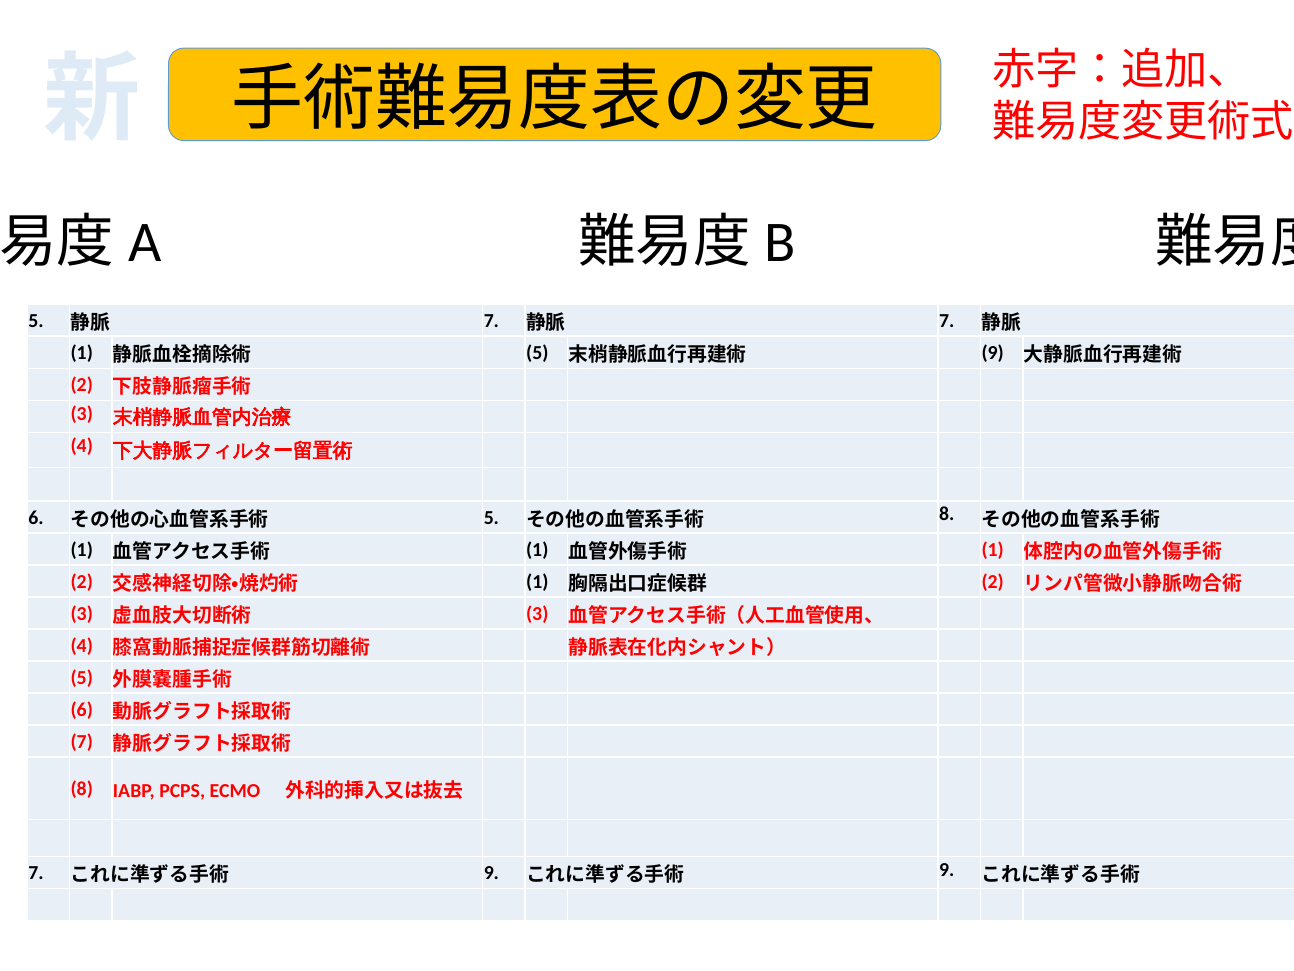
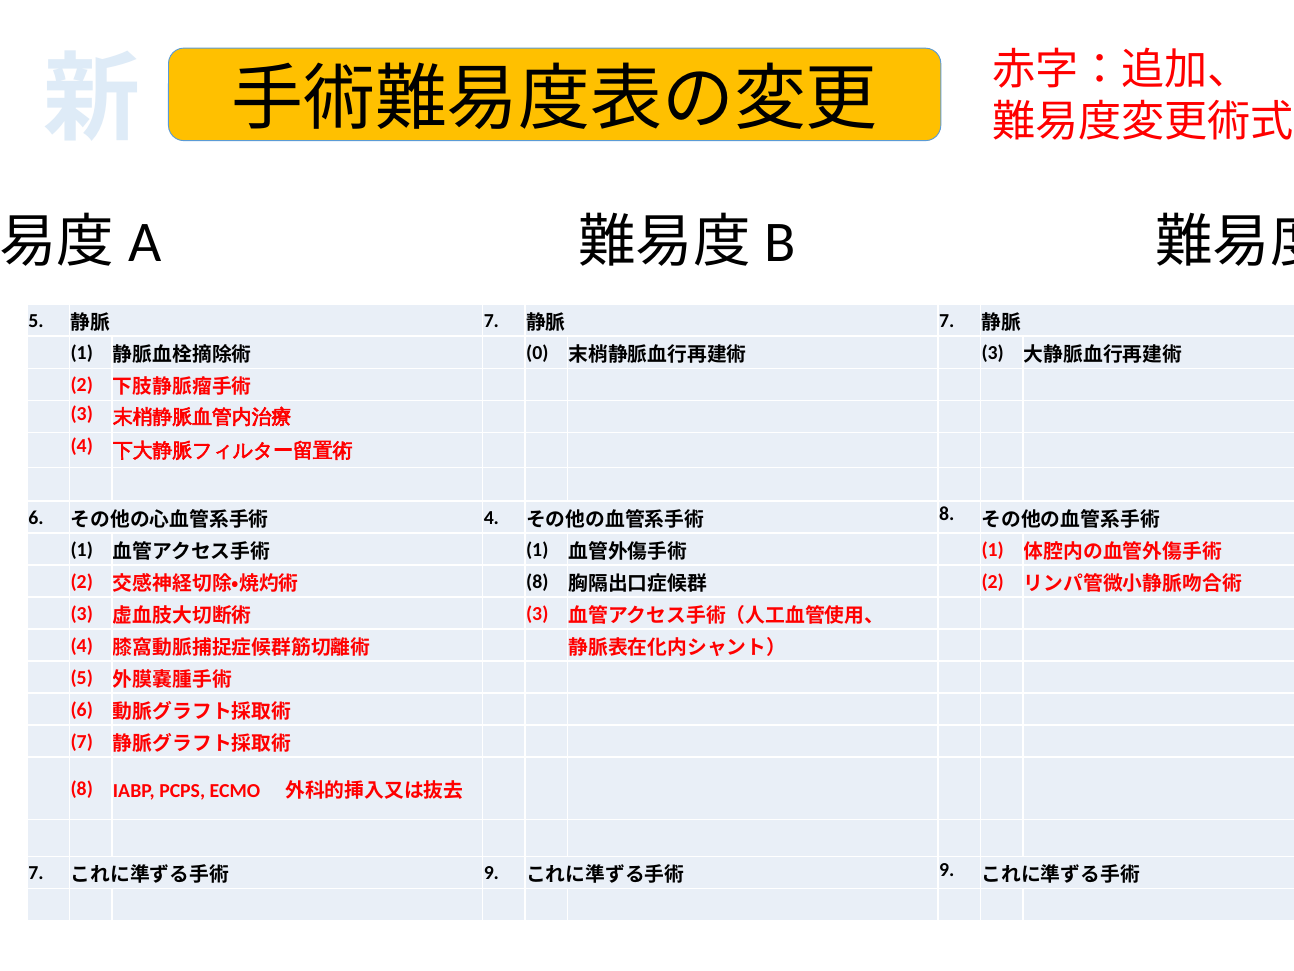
5: 5 -> 0 (537, 353)
9: 9 -> 3 (993, 353)
5: 5 -> 4 (491, 517)
1: 1 -> 8 (537, 581)
